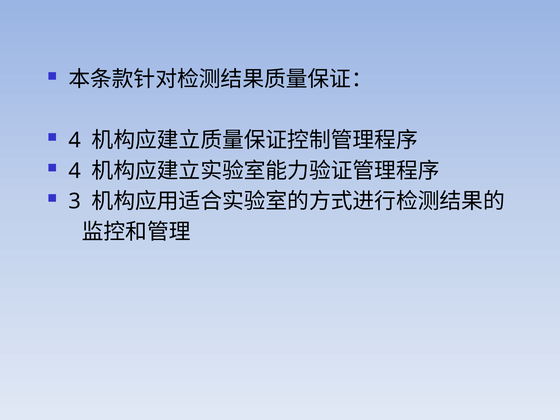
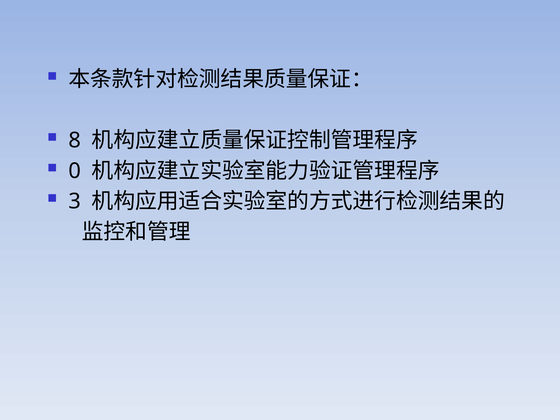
4: 4 -> 8 (75, 140)
4: 4 -> 0 (75, 171)
